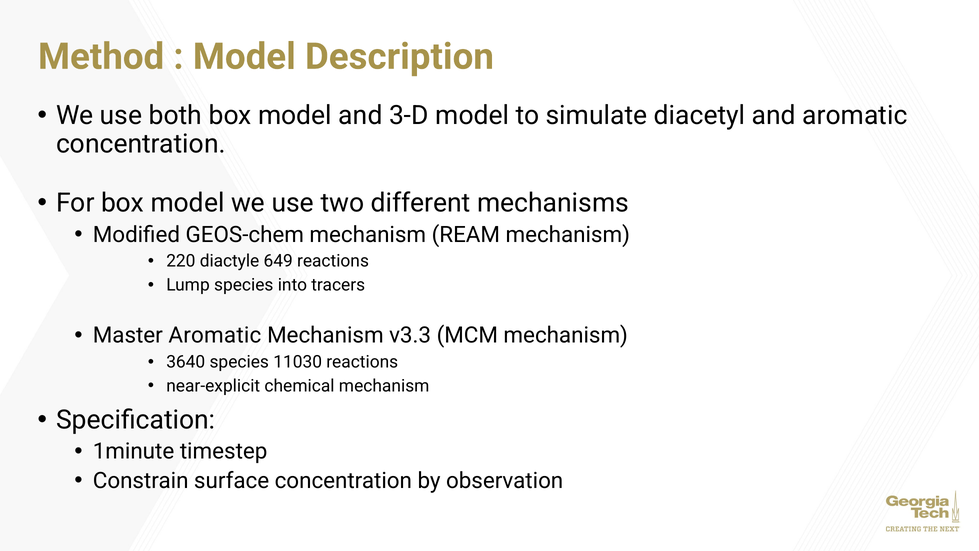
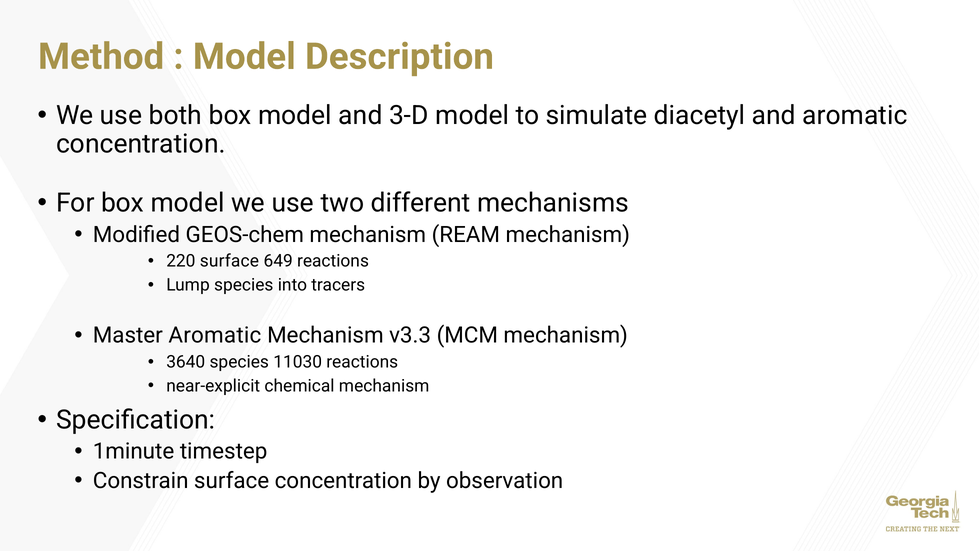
220 diactyle: diactyle -> surface (229, 261)
